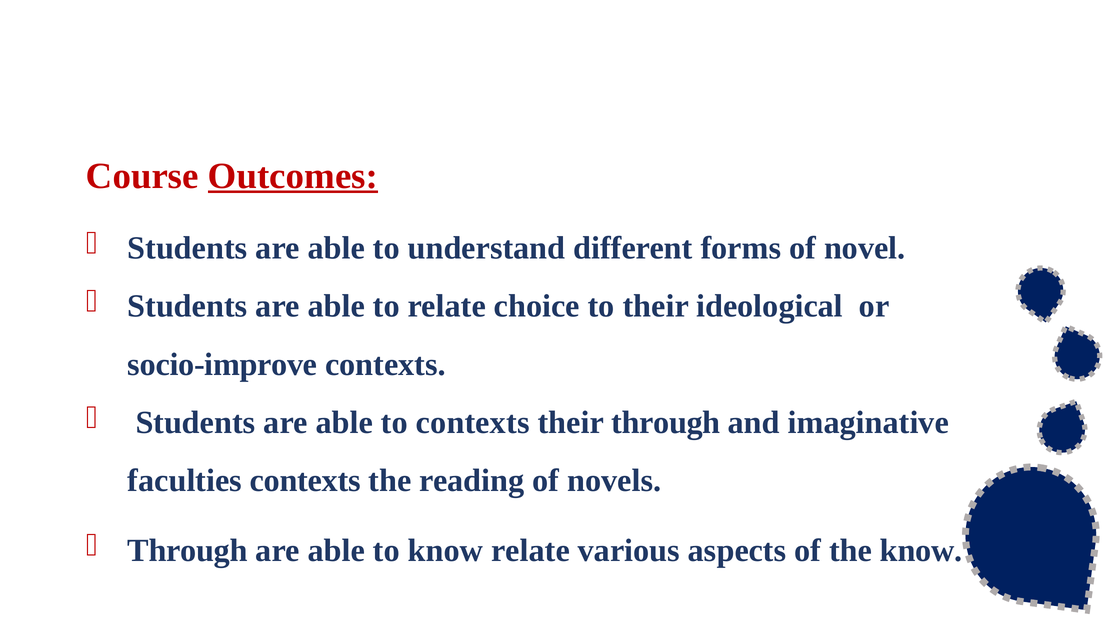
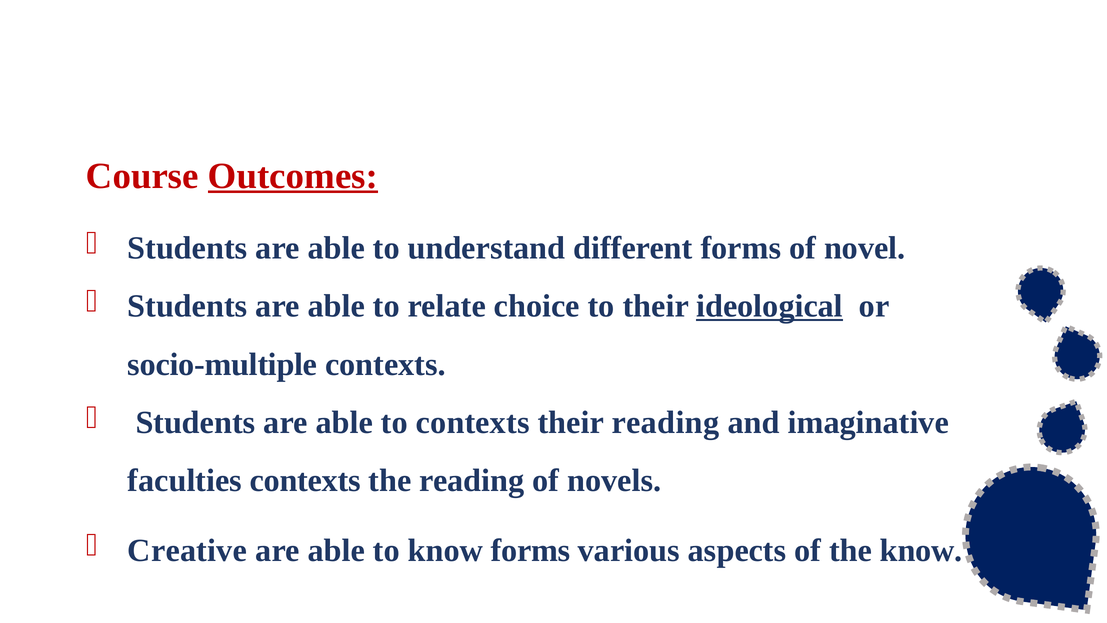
ideological underline: none -> present (770, 306)
socio-improve: socio-improve -> socio-multiple (222, 364)
their through: through -> reading (665, 422)
Through: Through -> Creative (187, 550)
know relate: relate -> forms (531, 550)
